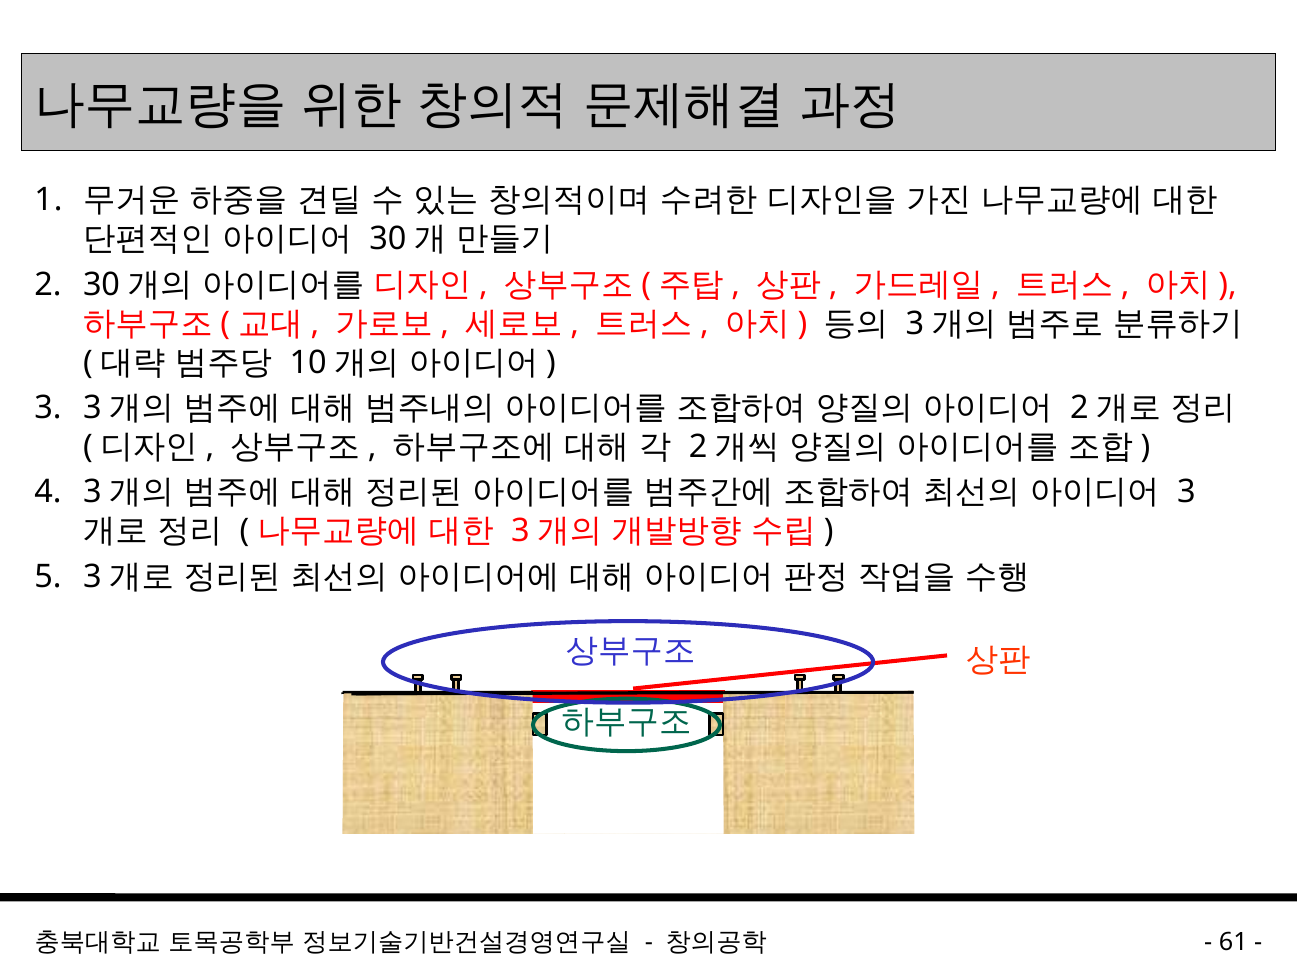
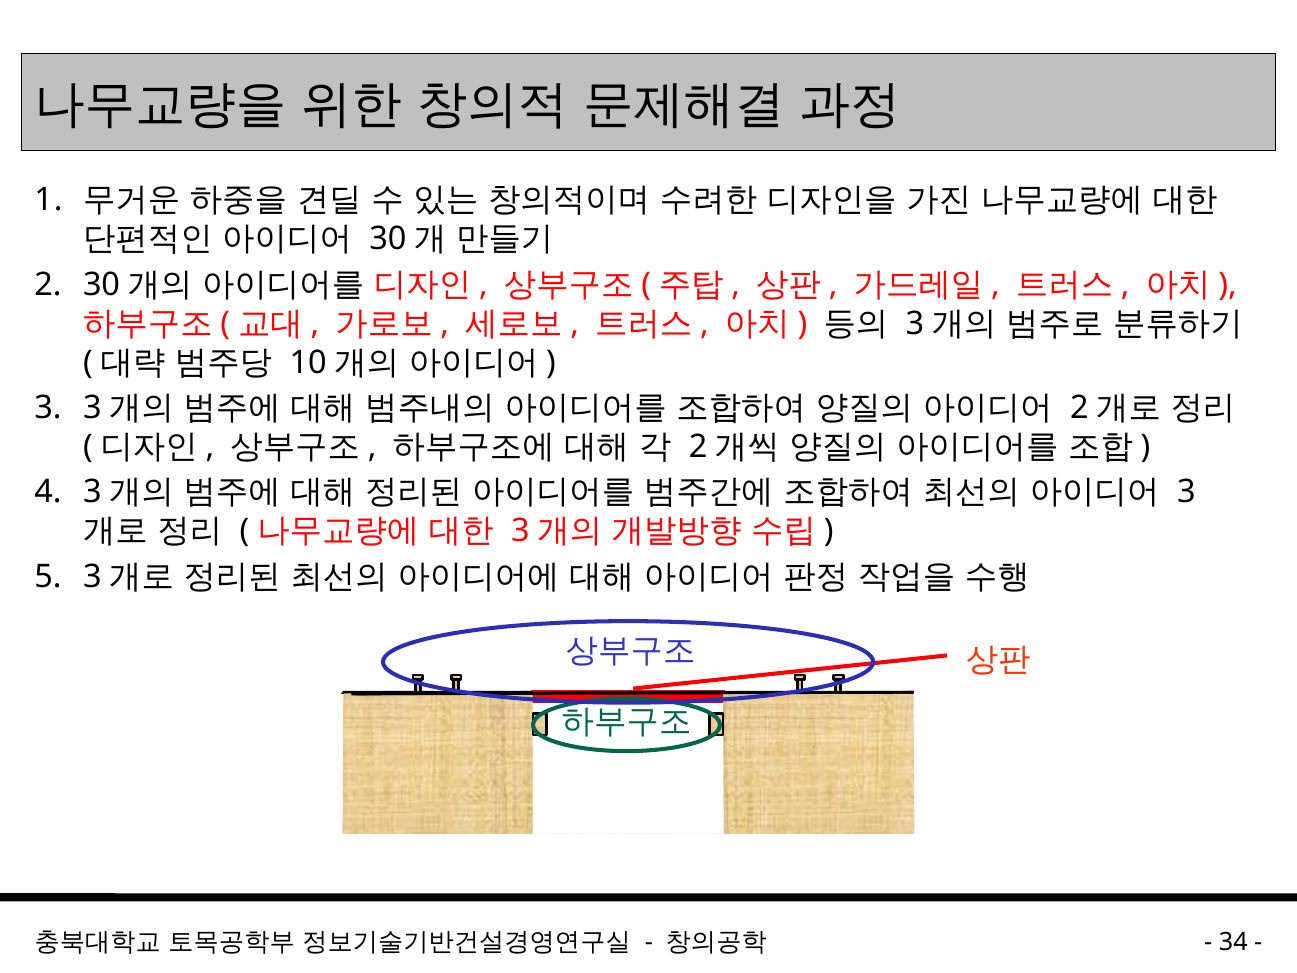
61: 61 -> 34 (1233, 942)
